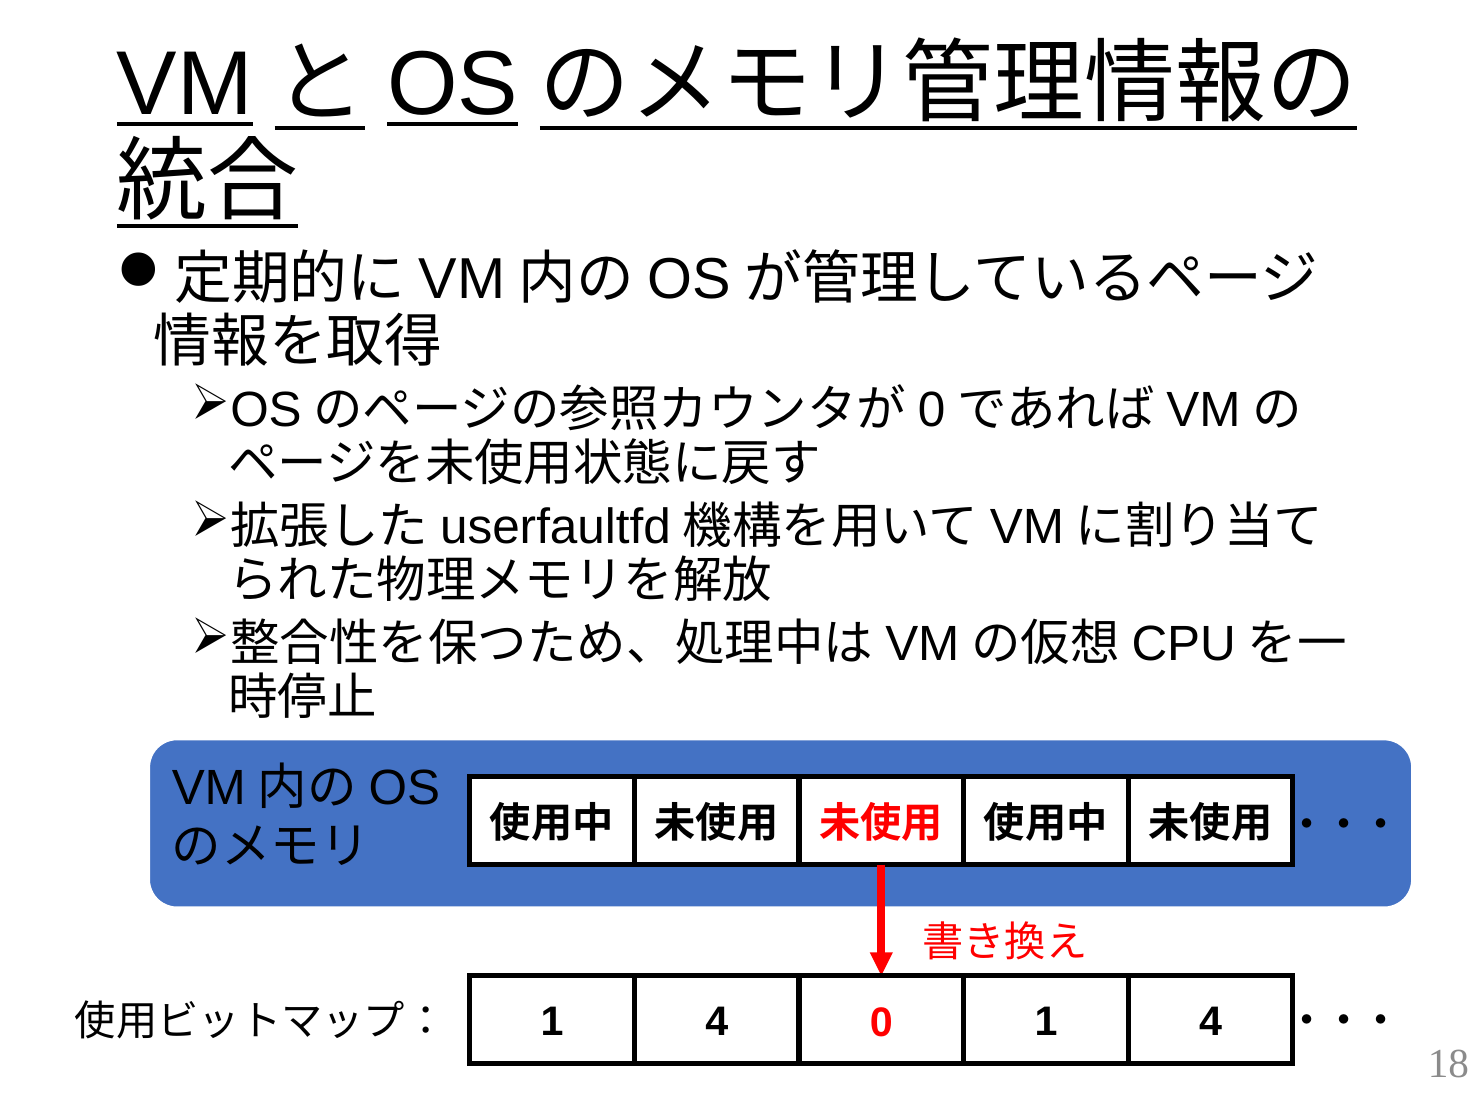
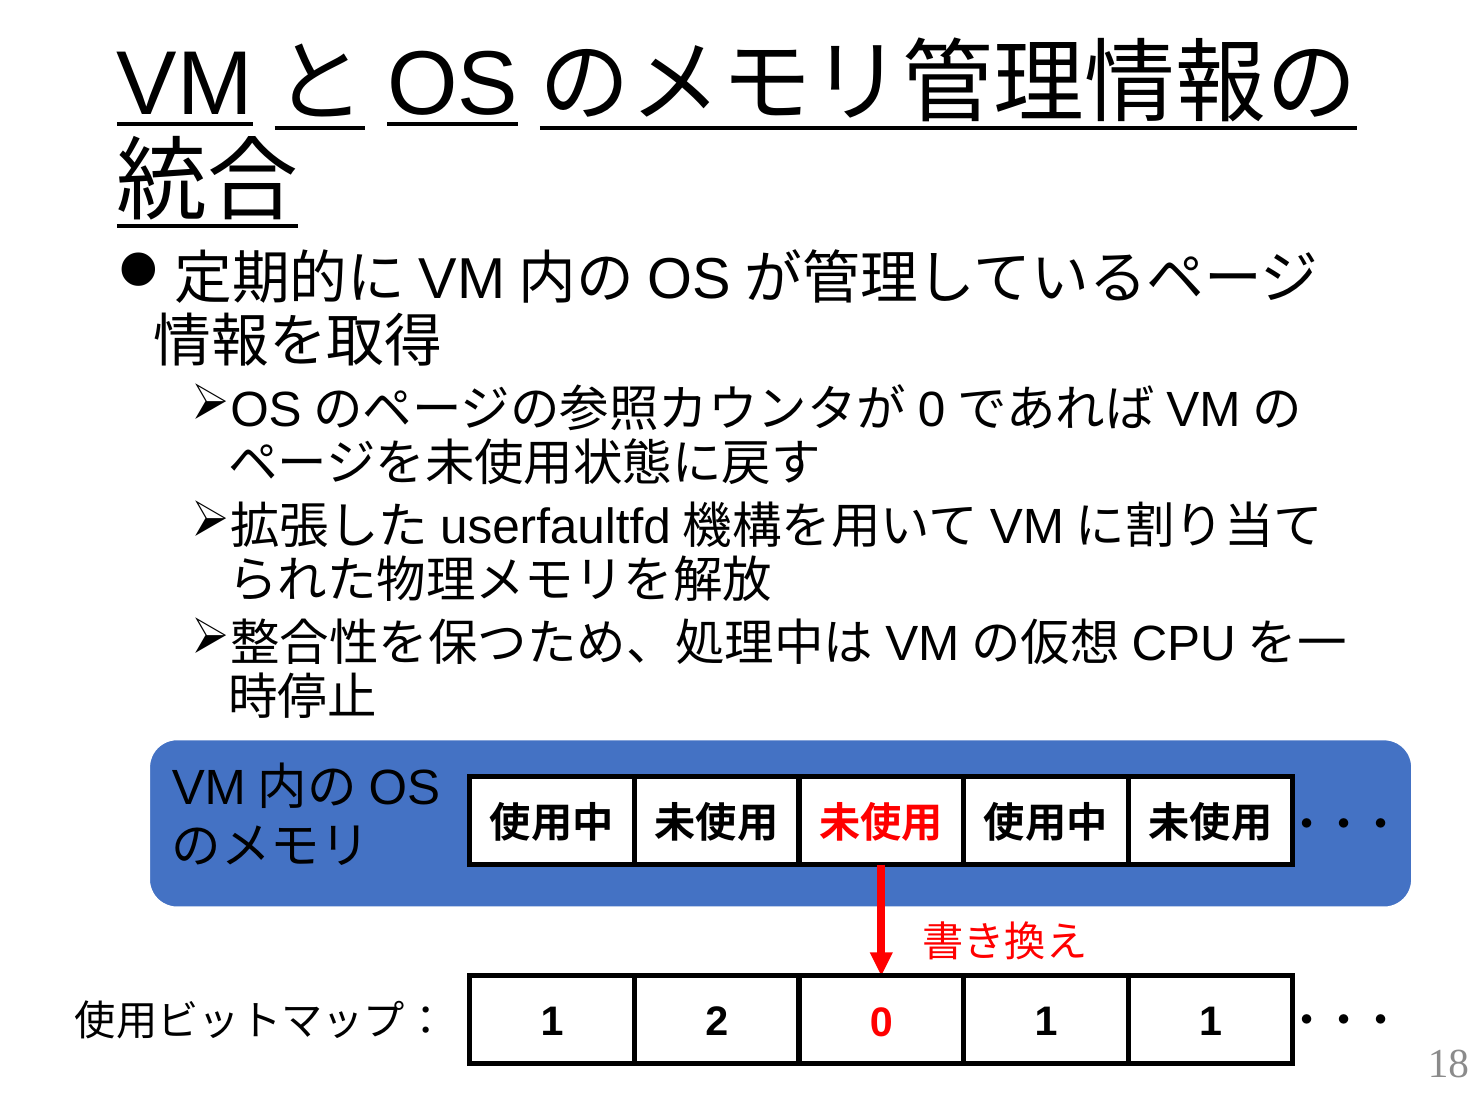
4: 4 -> 2 (717, 1022)
4: 4 -> 1 (1211, 1022)
